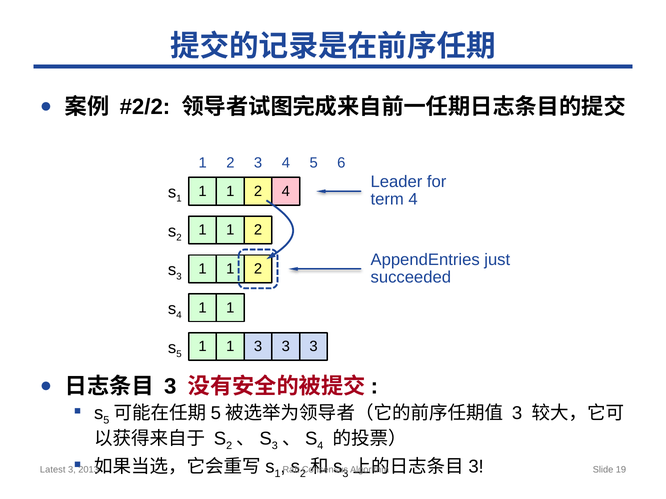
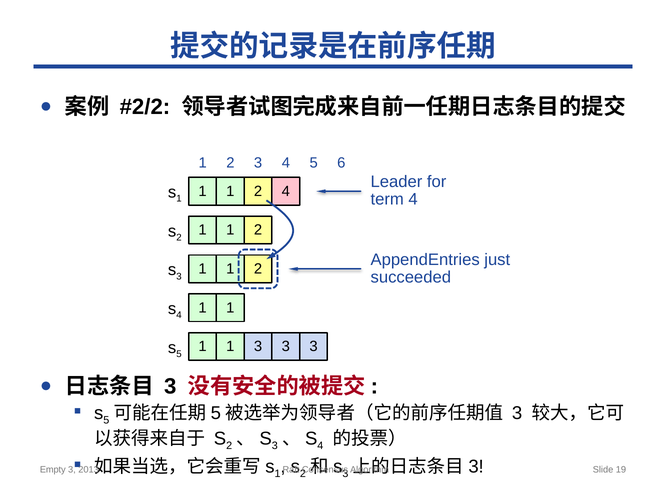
Latest: Latest -> Empty (53, 470)
